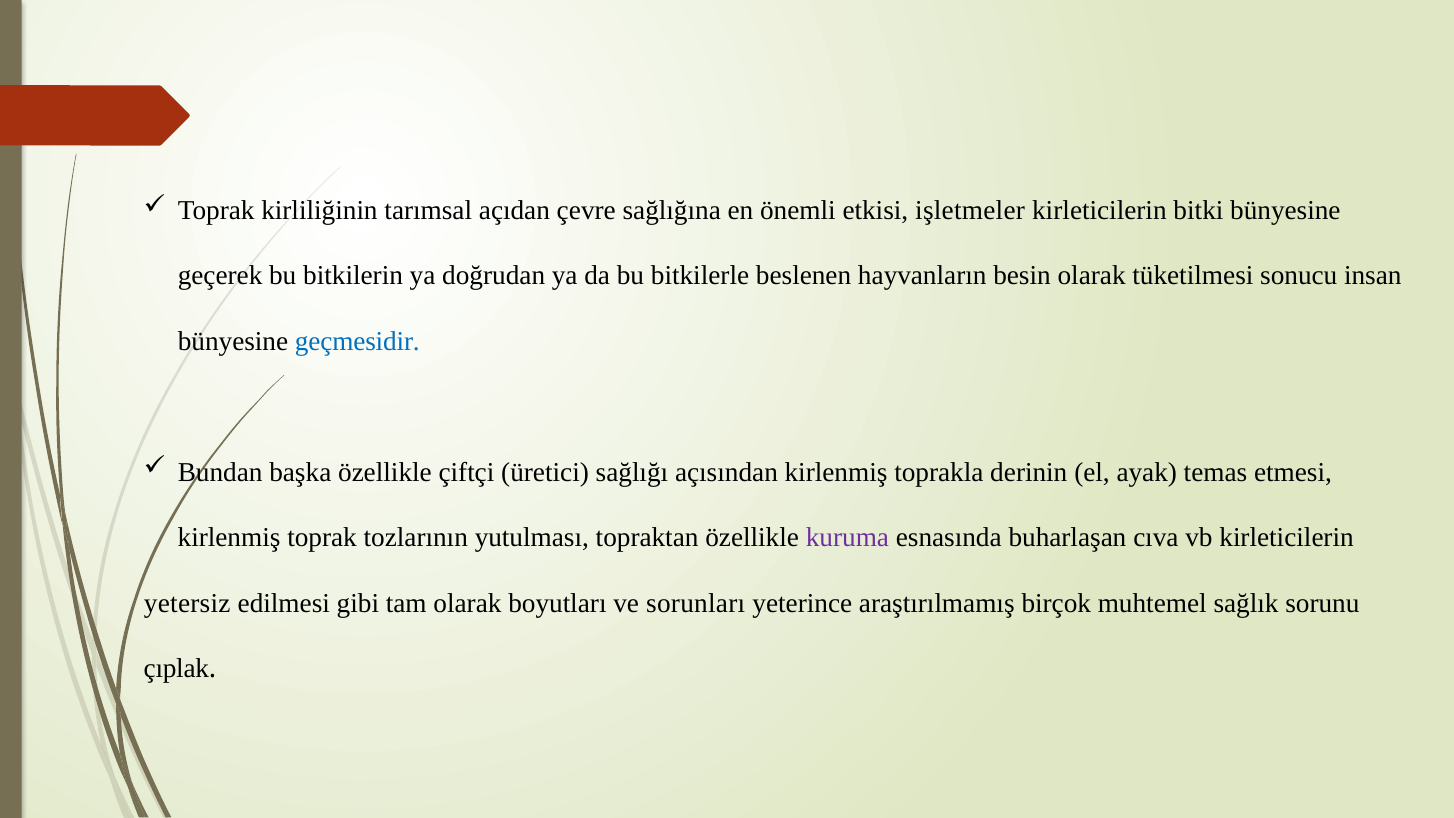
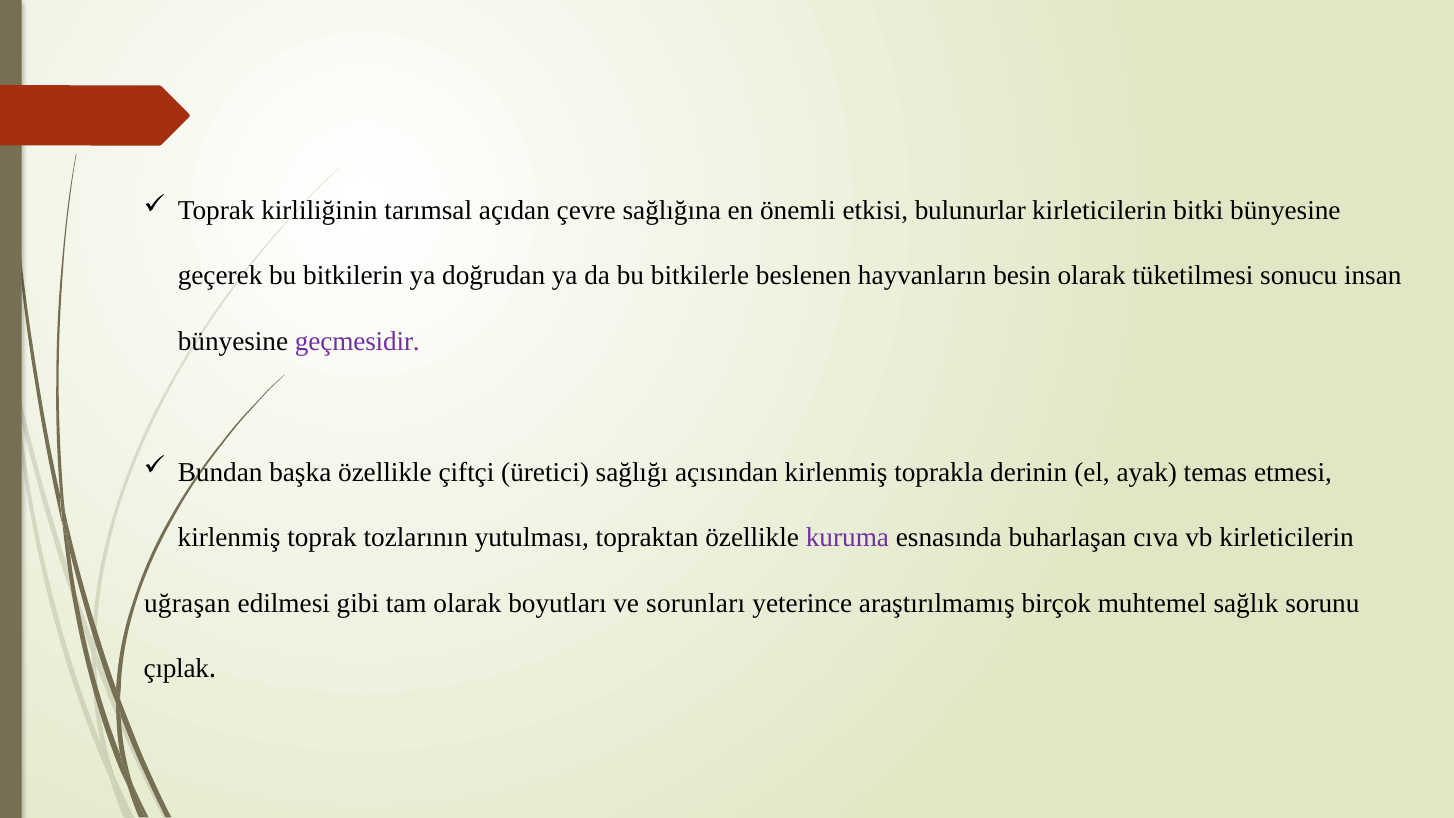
işletmeler: işletmeler -> bulunurlar (970, 211)
geçmesidir colour: blue -> purple (357, 341)
yetersiz: yetersiz -> uğraşan (187, 603)
